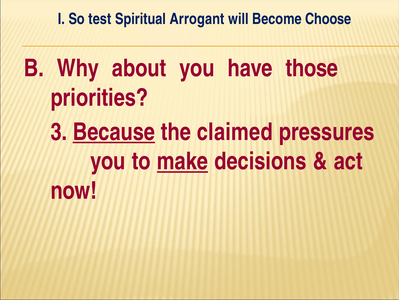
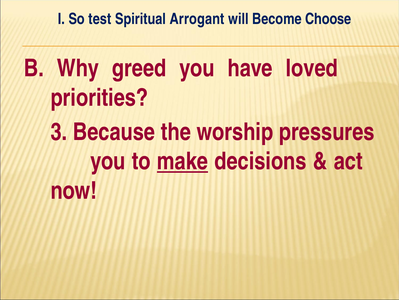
about: about -> greed (139, 68)
those: those -> loved (312, 68)
Because underline: present -> none (114, 132)
claimed: claimed -> worship (235, 132)
